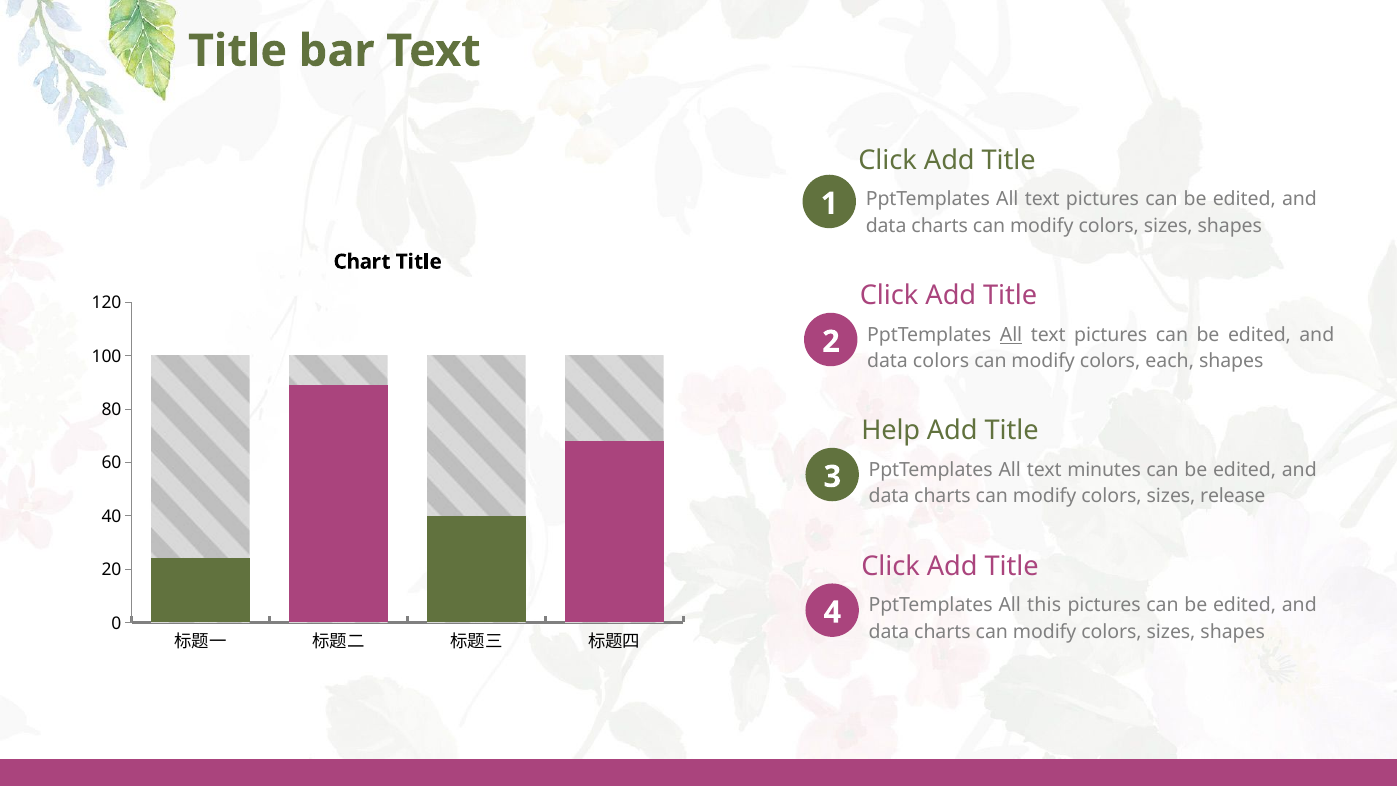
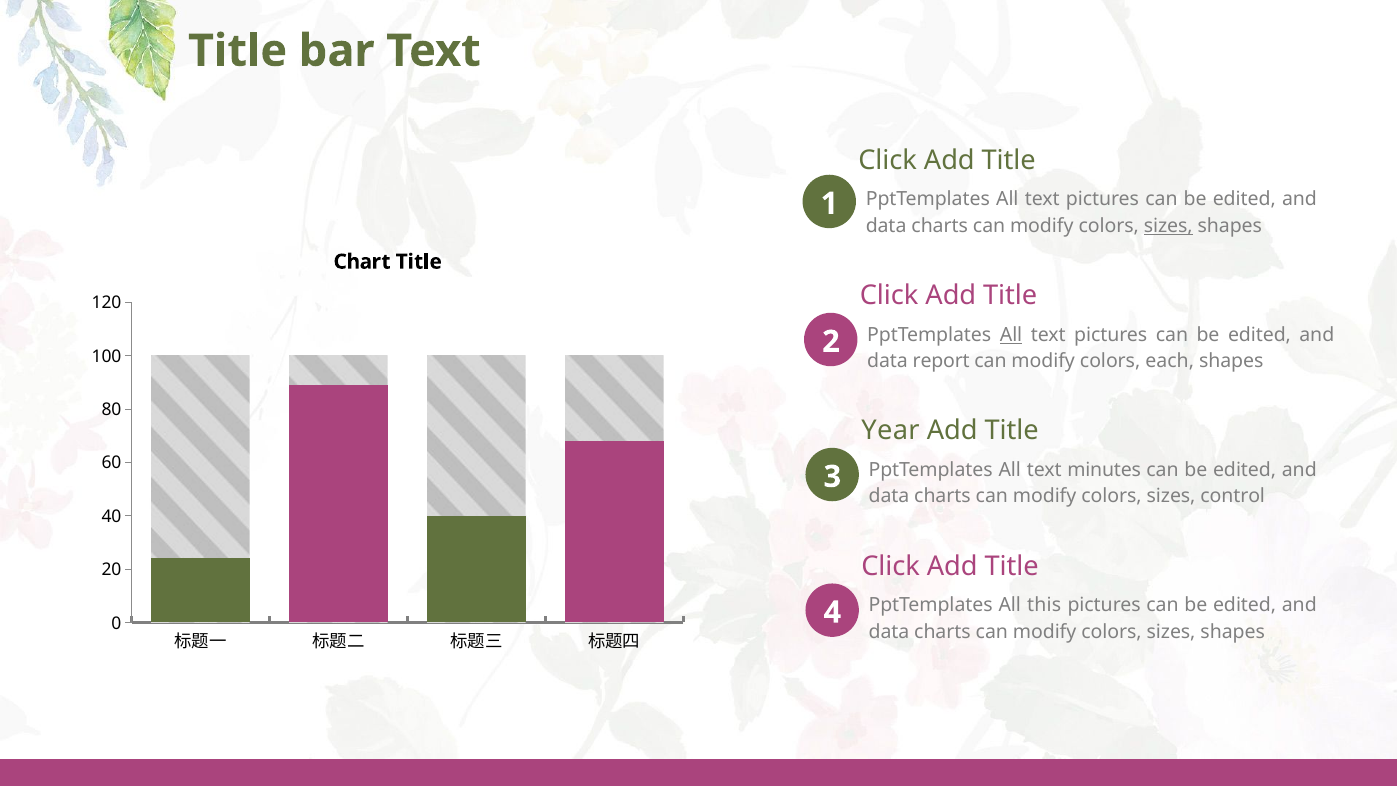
sizes underline: none -> present (1168, 226)
data colors: colors -> report (941, 361)
Help: Help -> Year (891, 430)
release: release -> control (1233, 496)
